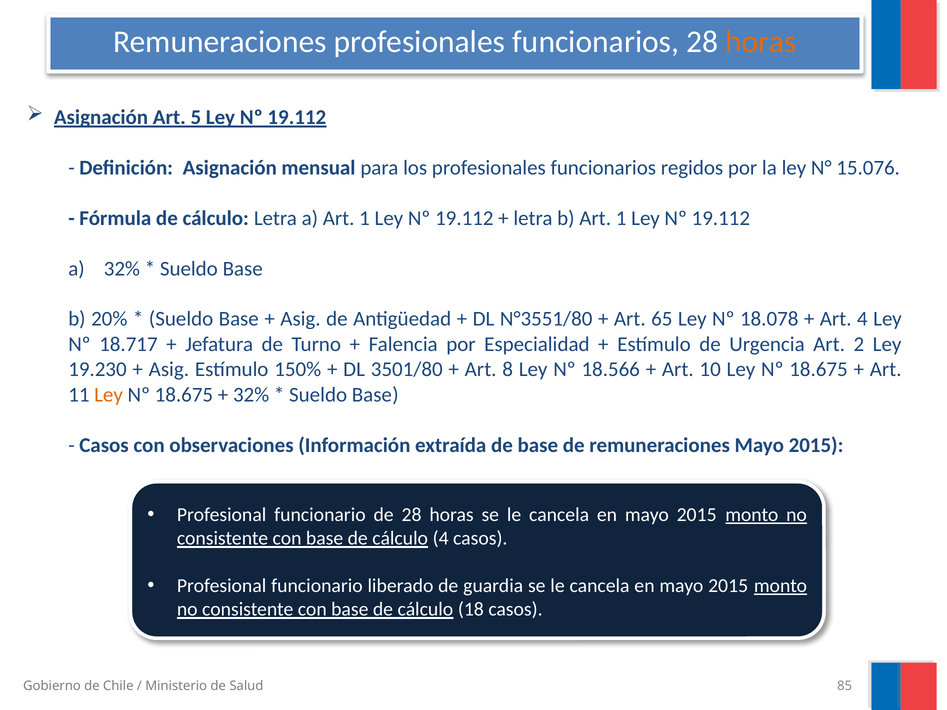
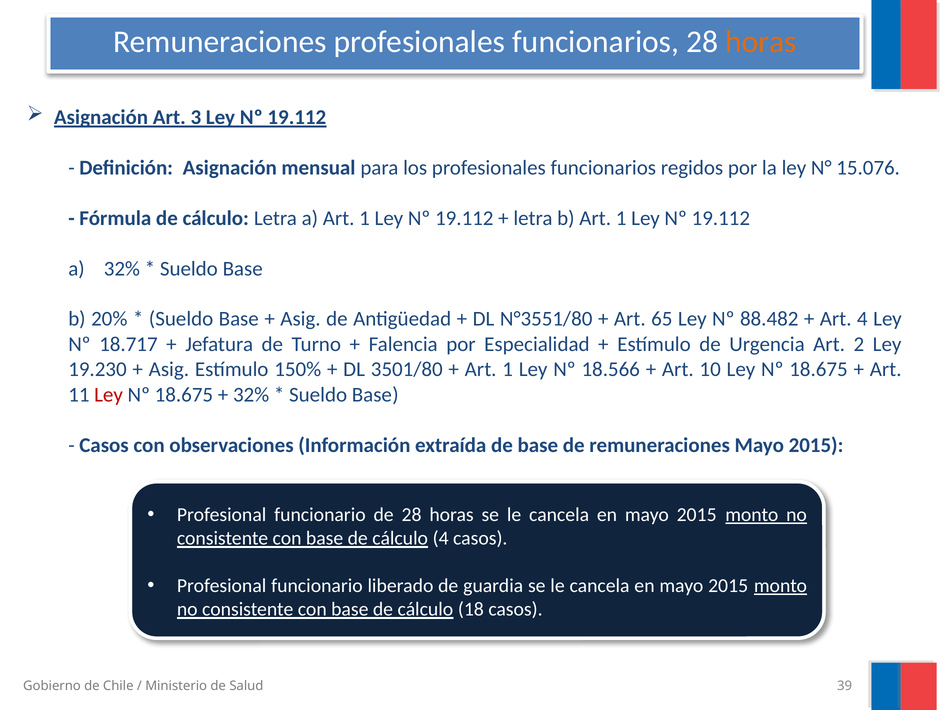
5: 5 -> 3 (196, 117)
18.078: 18.078 -> 88.482 (769, 319)
8: 8 -> 1 (508, 370)
Ley colour: orange -> red (109, 395)
85: 85 -> 39 (845, 686)
